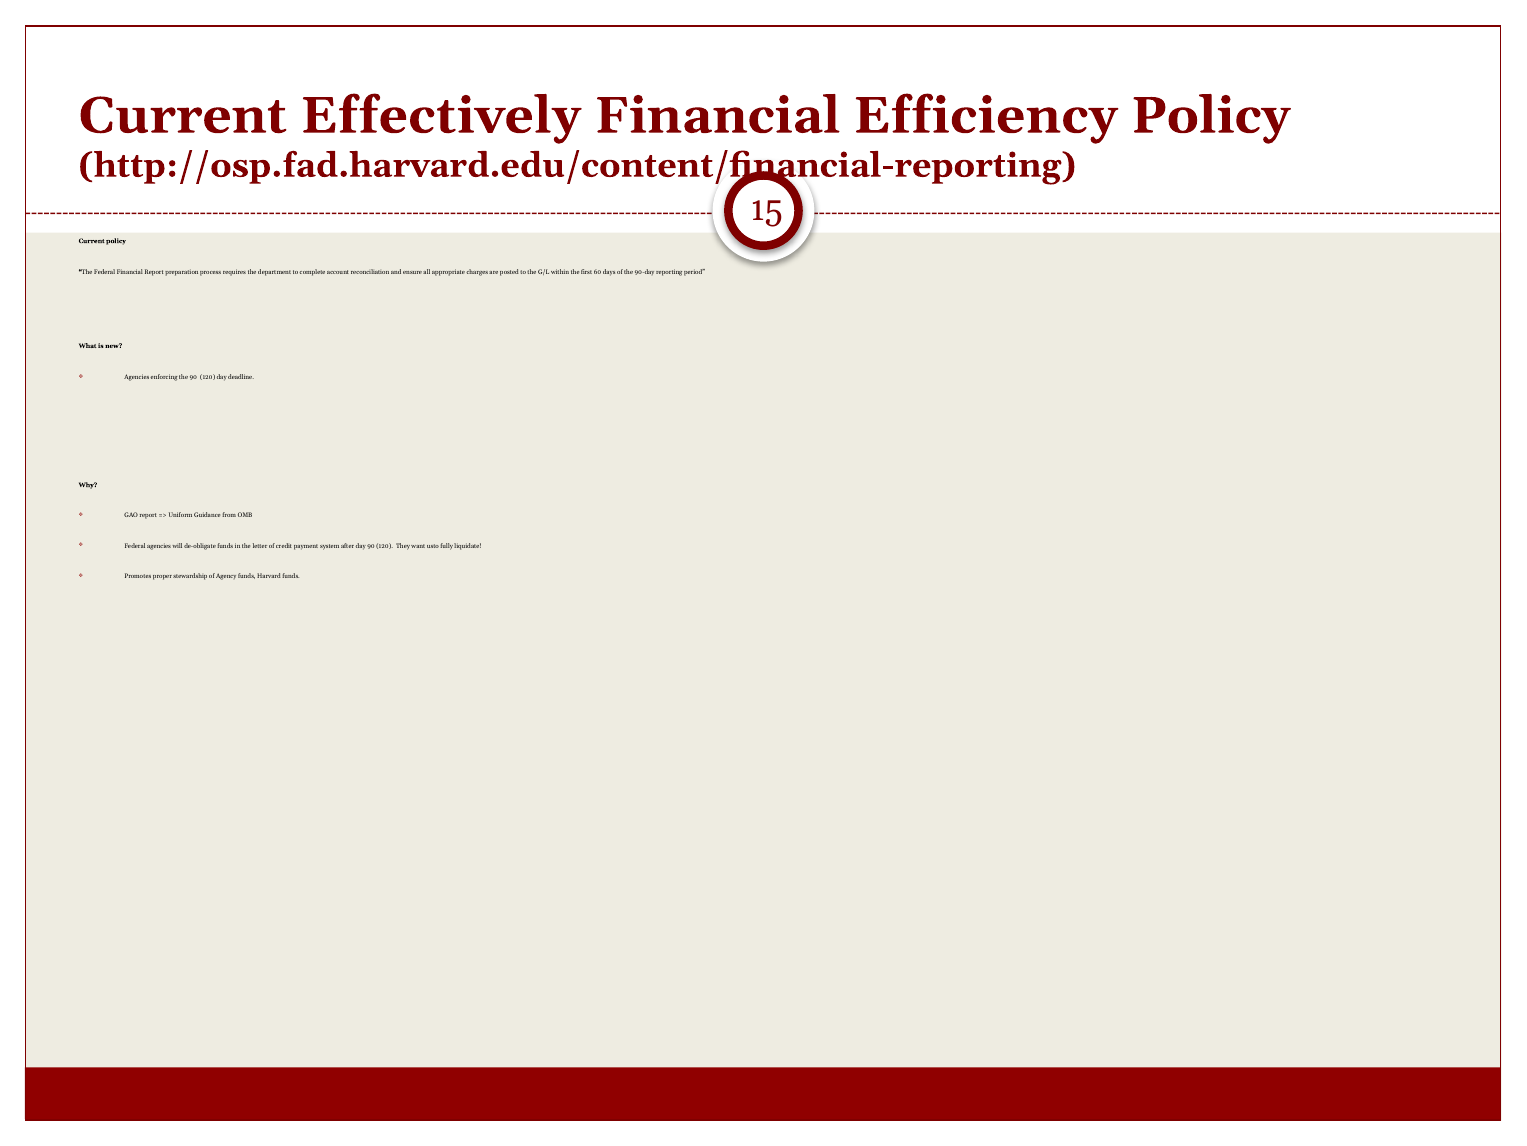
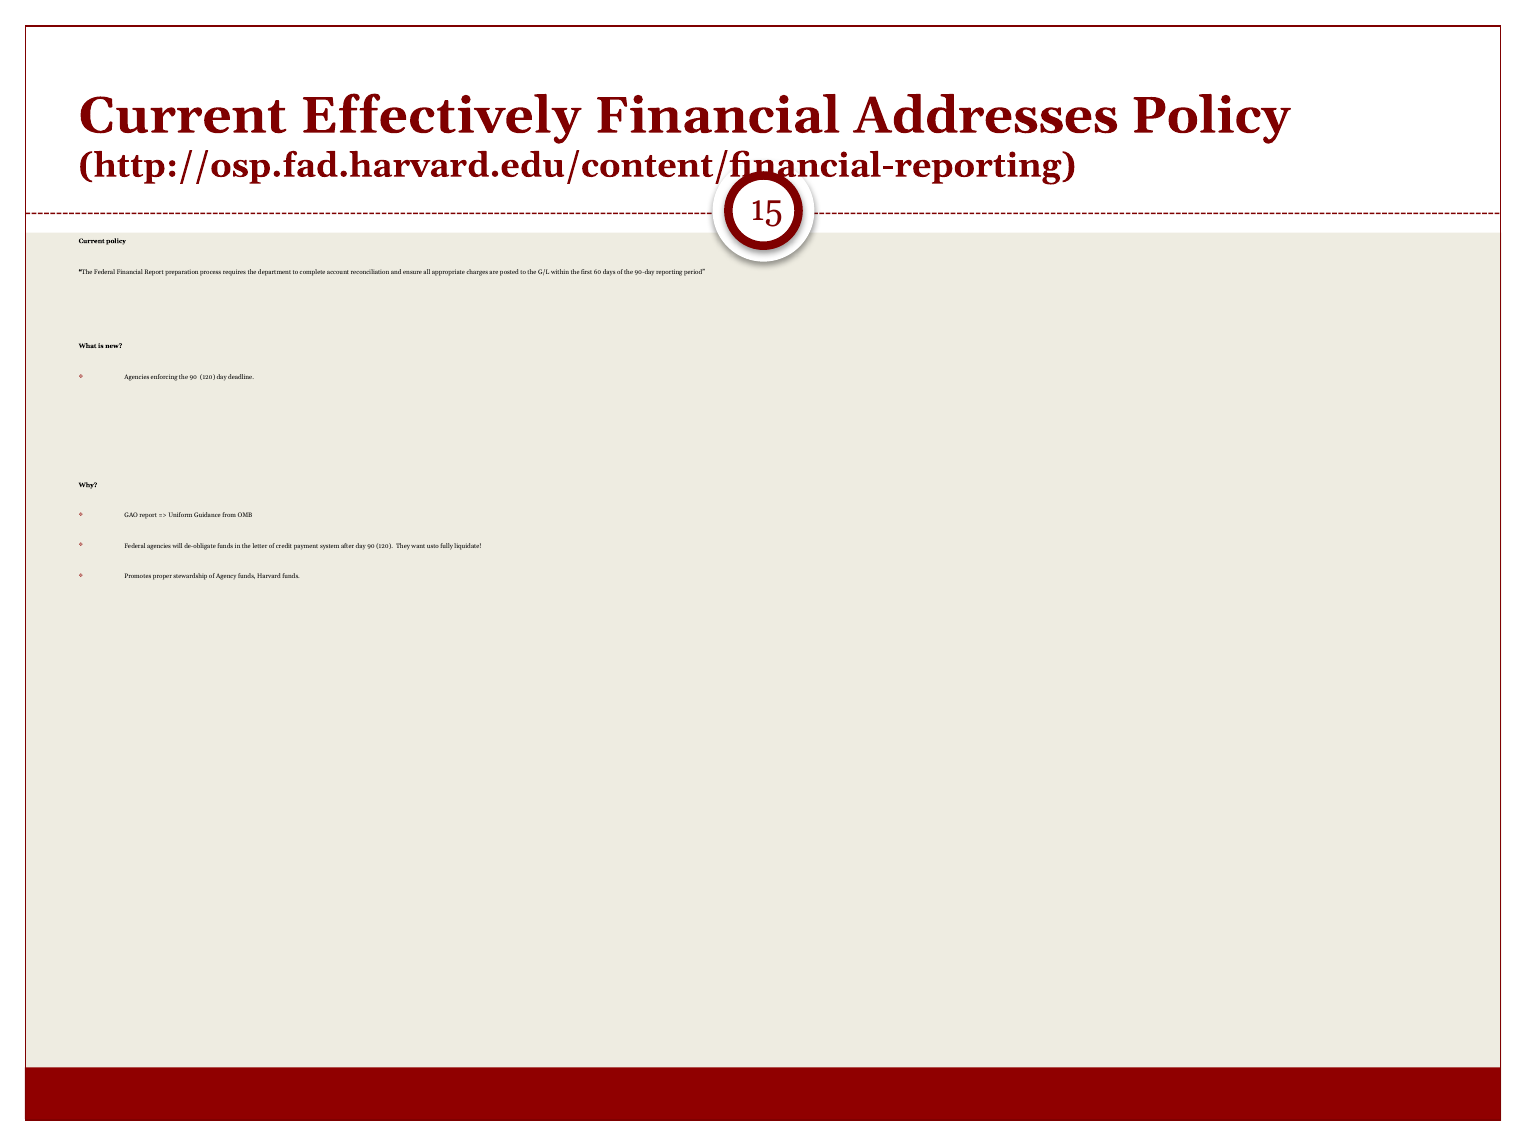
Efficiency: Efficiency -> Addresses (986, 116)
